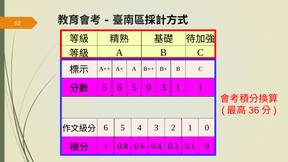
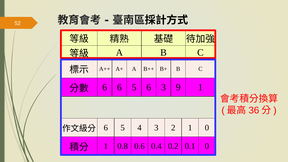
5: 5 -> 6 (105, 87)
5 0: 0 -> 6 (149, 87)
3 1: 1 -> 9 (178, 87)
